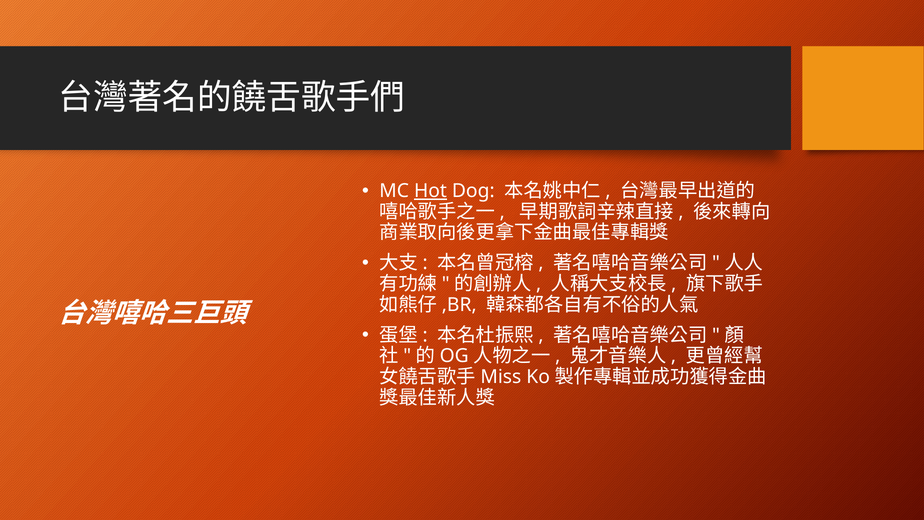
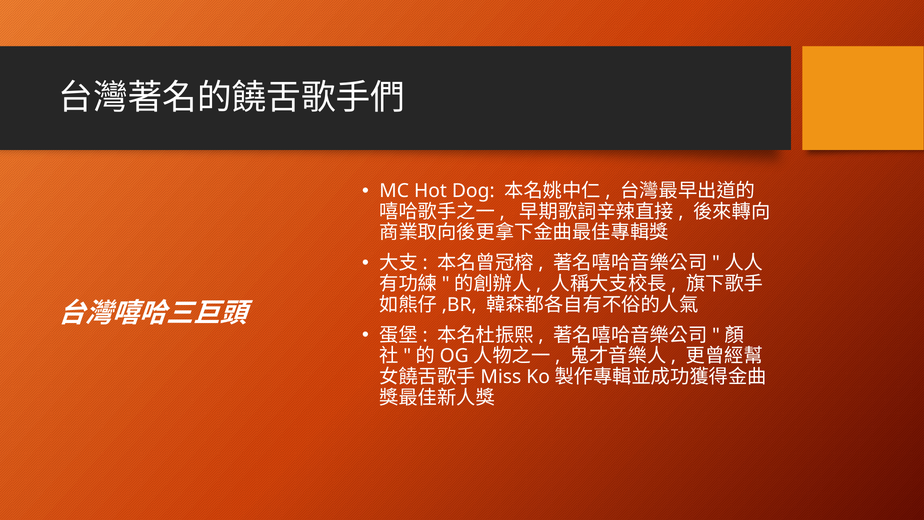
Hot underline: present -> none (430, 191)
